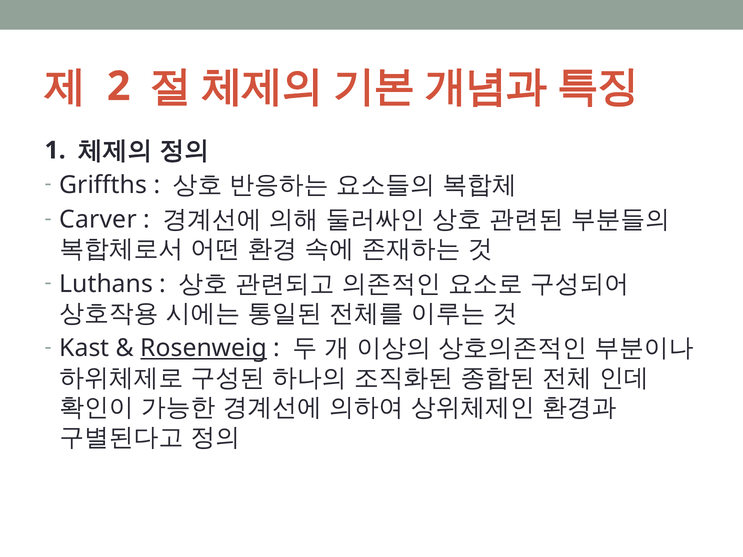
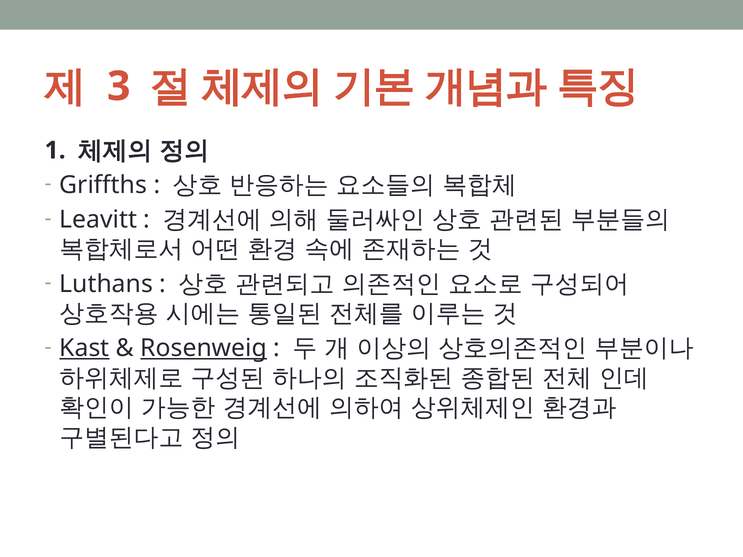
2: 2 -> 3 (119, 86)
Carver: Carver -> Leavitt (98, 220)
Kast underline: none -> present (84, 348)
